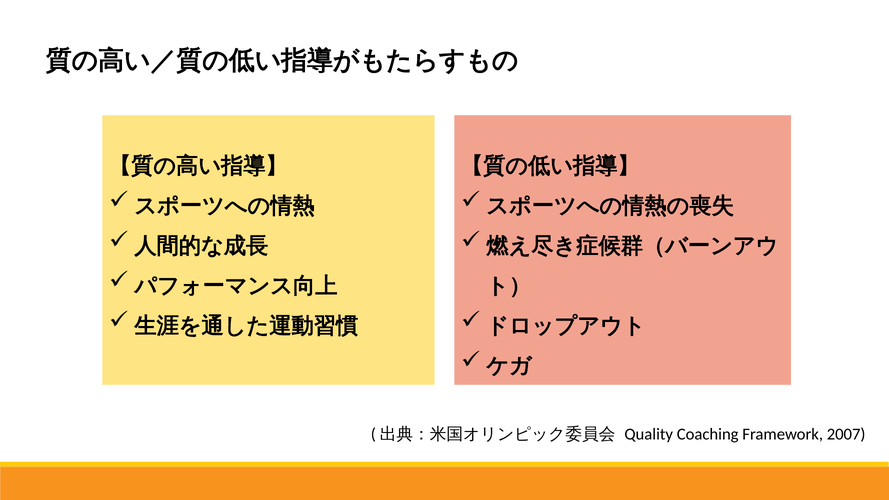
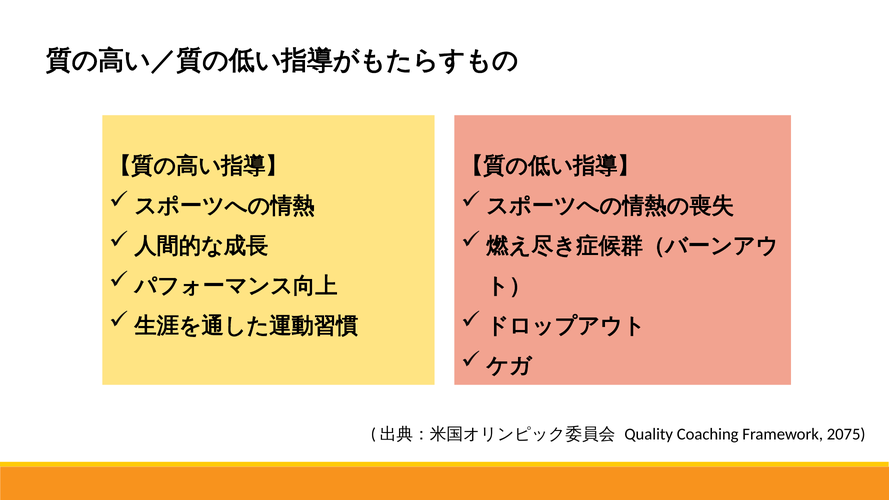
2007: 2007 -> 2075 (846, 434)
